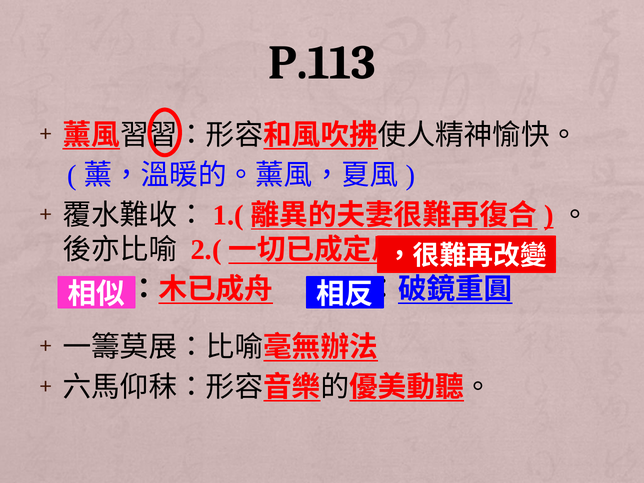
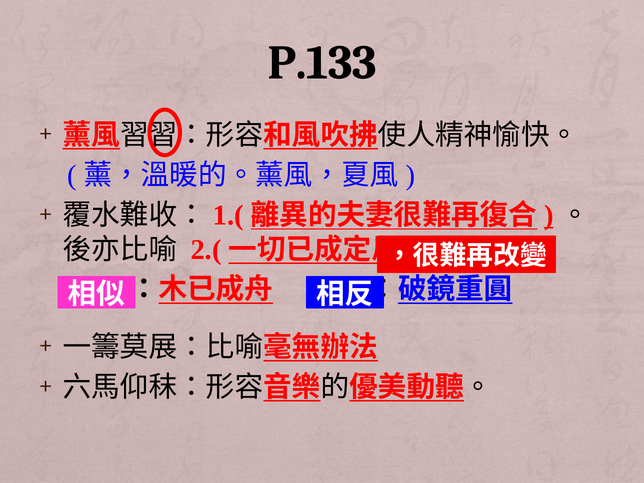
P.113: P.113 -> P.133 (322, 63)
